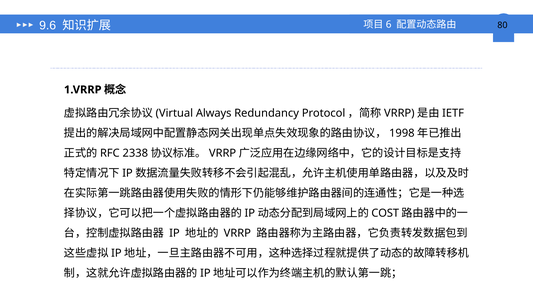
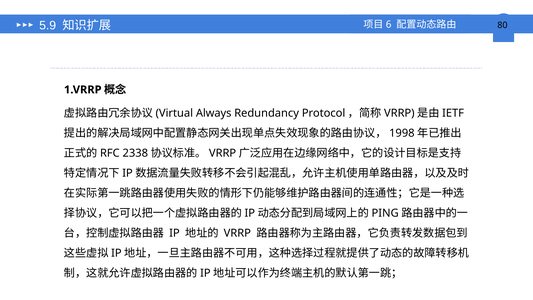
9.6: 9.6 -> 5.9 (48, 25)
COST: COST -> PING (385, 213)
